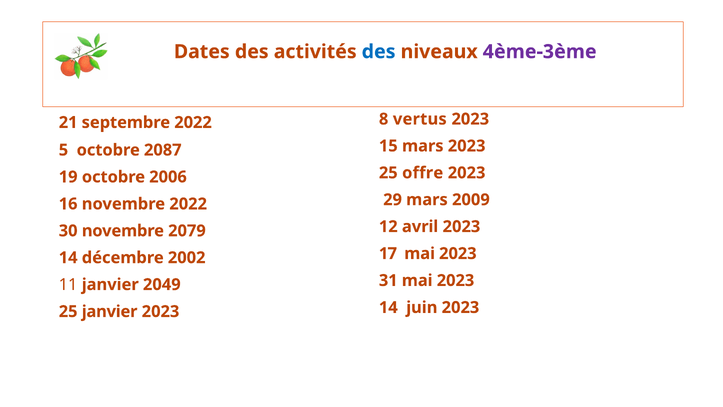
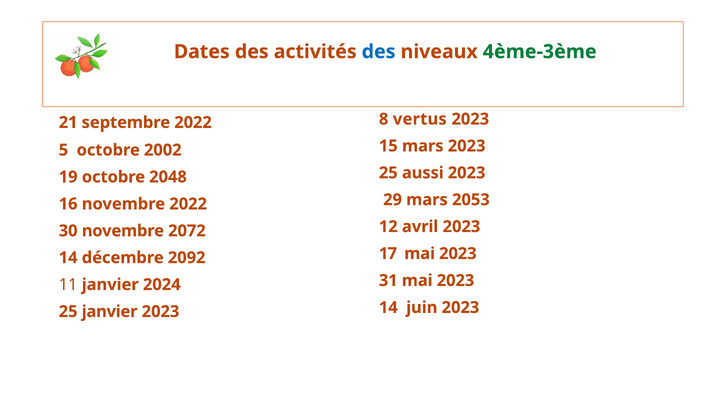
4ème-3ème colour: purple -> green (540, 52)
2087: 2087 -> 2002 (163, 150)
offre: offre -> aussi (423, 173)
2006: 2006 -> 2048 (168, 177)
2009: 2009 -> 2053 (471, 200)
2079: 2079 -> 2072 (187, 231)
2002: 2002 -> 2092 (187, 258)
2049: 2049 -> 2024 (162, 284)
